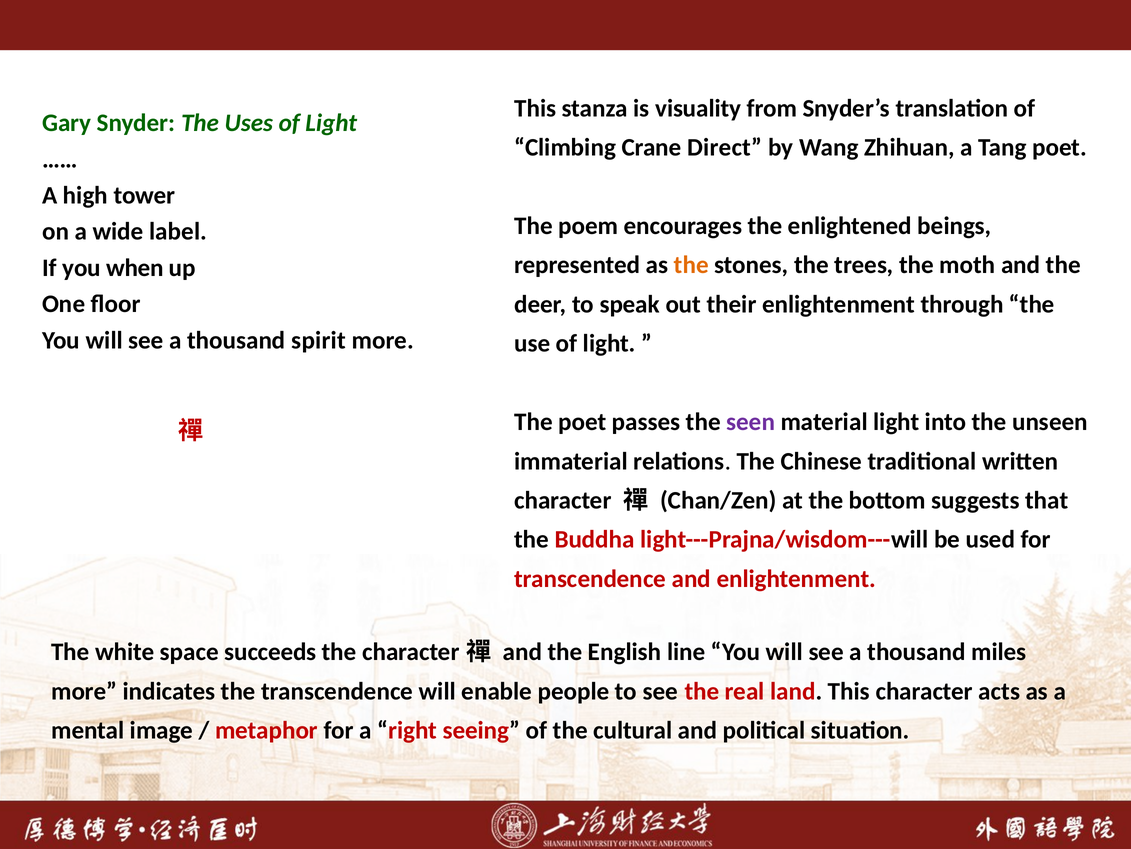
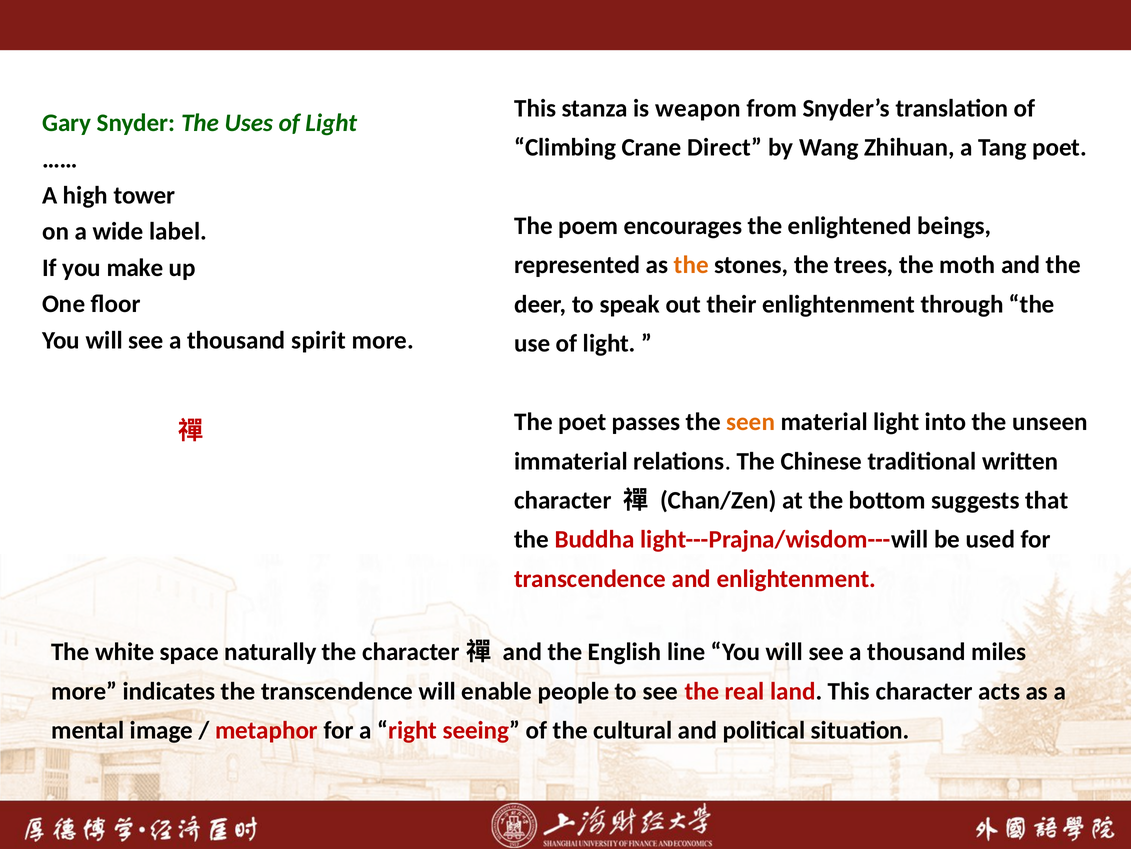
visuality: visuality -> weapon (698, 108)
when: when -> make (135, 268)
seen colour: purple -> orange (751, 422)
succeeds: succeeds -> naturally (270, 651)
